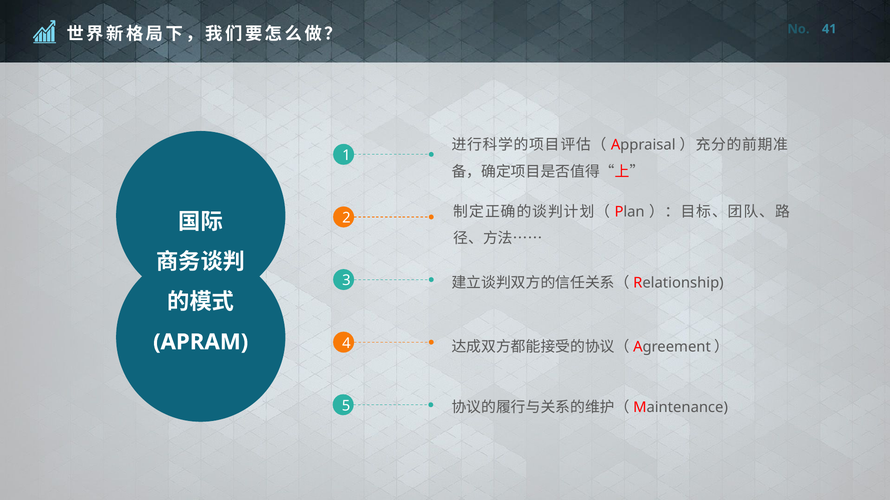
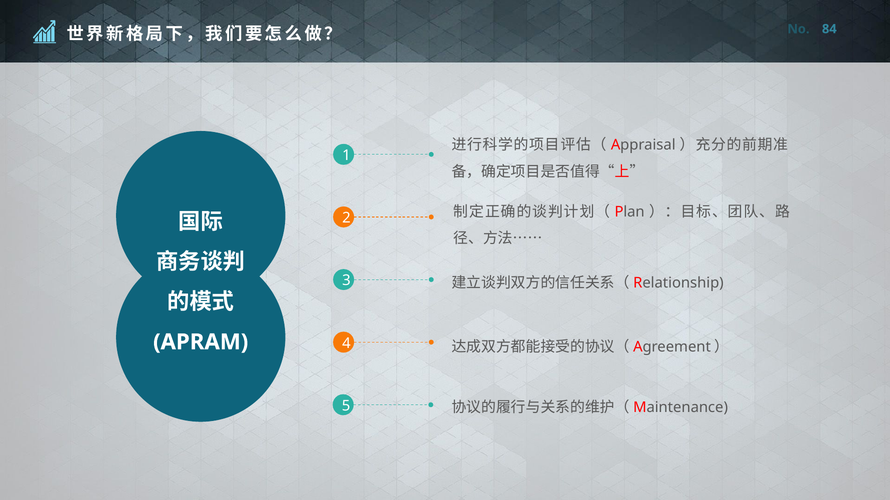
41: 41 -> 84 (829, 29)
